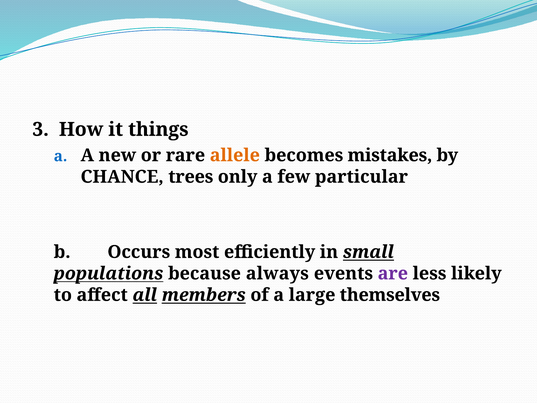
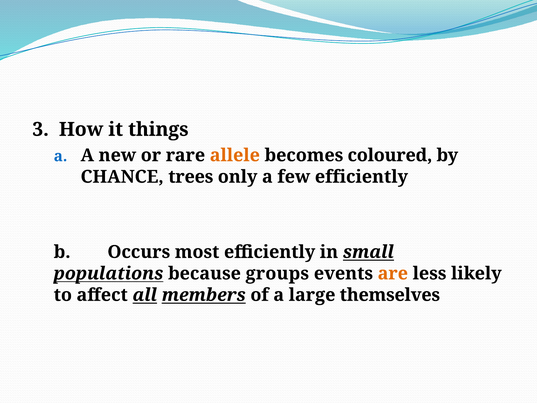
mistakes: mistakes -> coloured (390, 155)
few particular: particular -> efficiently (361, 177)
always: always -> groups (277, 273)
are colour: purple -> orange (393, 273)
